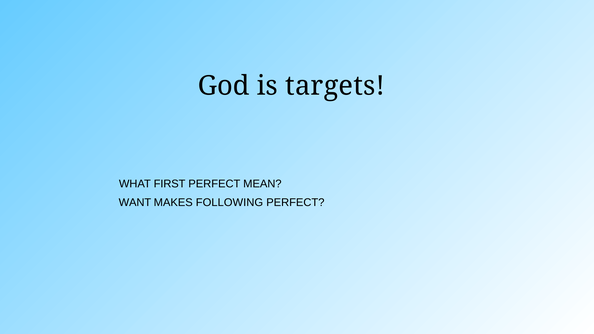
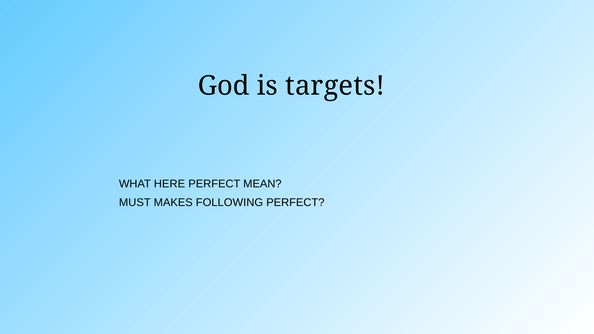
FIRST: FIRST -> HERE (169, 184)
WANT: WANT -> MUST (135, 203)
